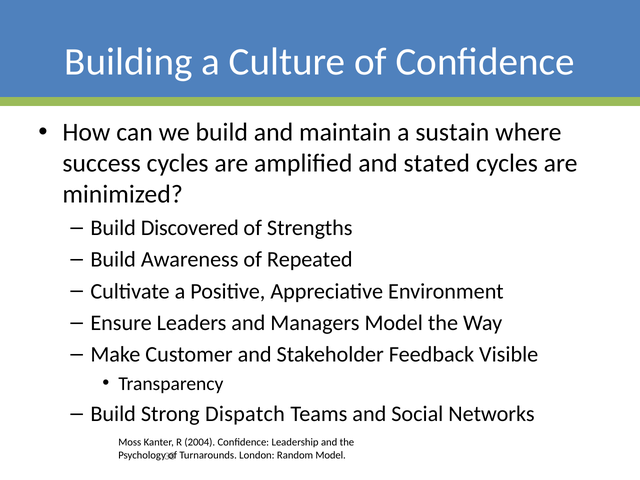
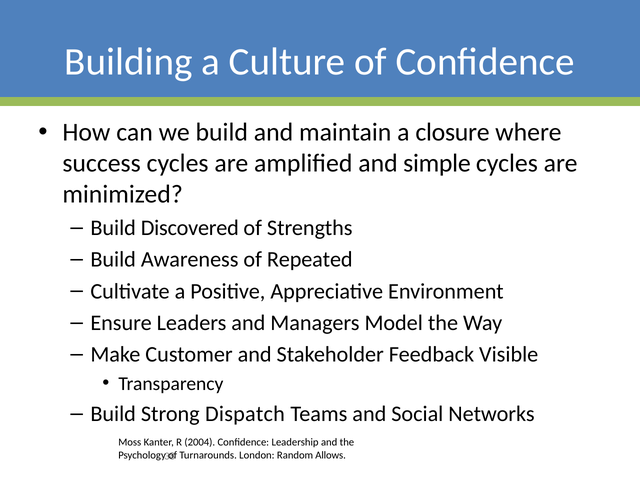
sustain: sustain -> closure (453, 132)
stated: stated -> simple (437, 163)
Random Model: Model -> Allows (331, 455)
